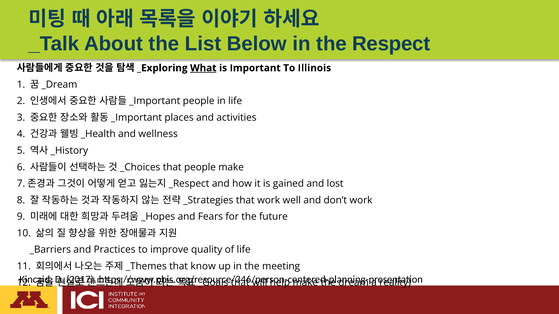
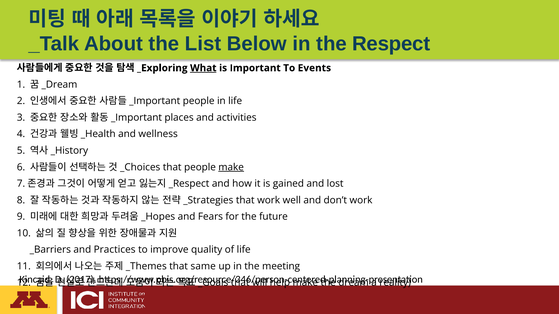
Illinois: Illinois -> Events (314, 68)
make underline: none -> present (231, 167)
know: know -> same (203, 267)
